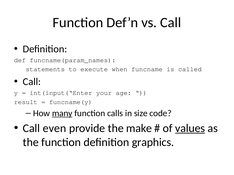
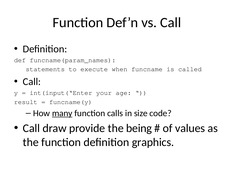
even: even -> draw (55, 129)
make: make -> being (139, 129)
values underline: present -> none (190, 129)
